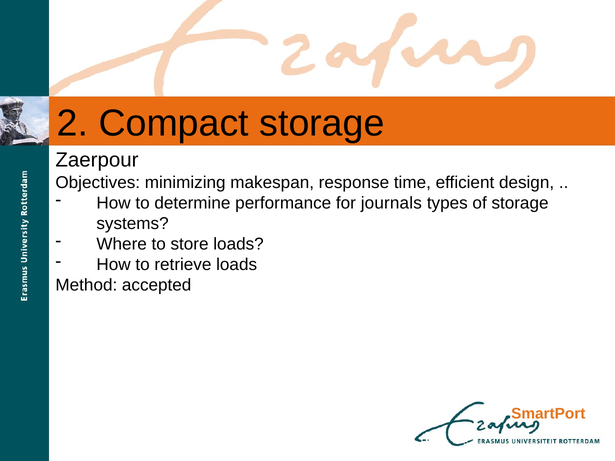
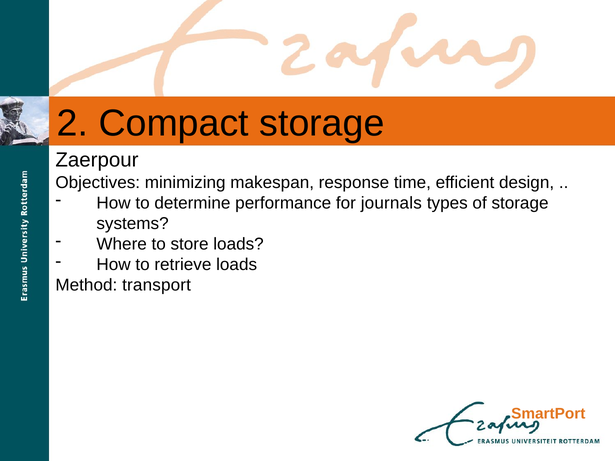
accepted: accepted -> transport (157, 285)
